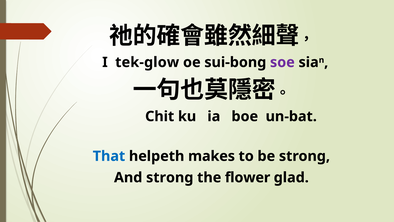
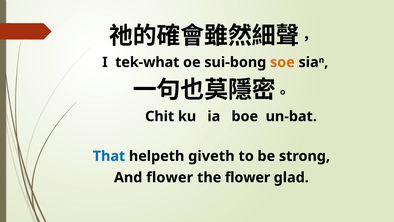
tek-glow: tek-glow -> tek-what (147, 62)
soe colour: purple -> orange (282, 62)
makes: makes -> giveth (211, 156)
And strong: strong -> flower (170, 177)
